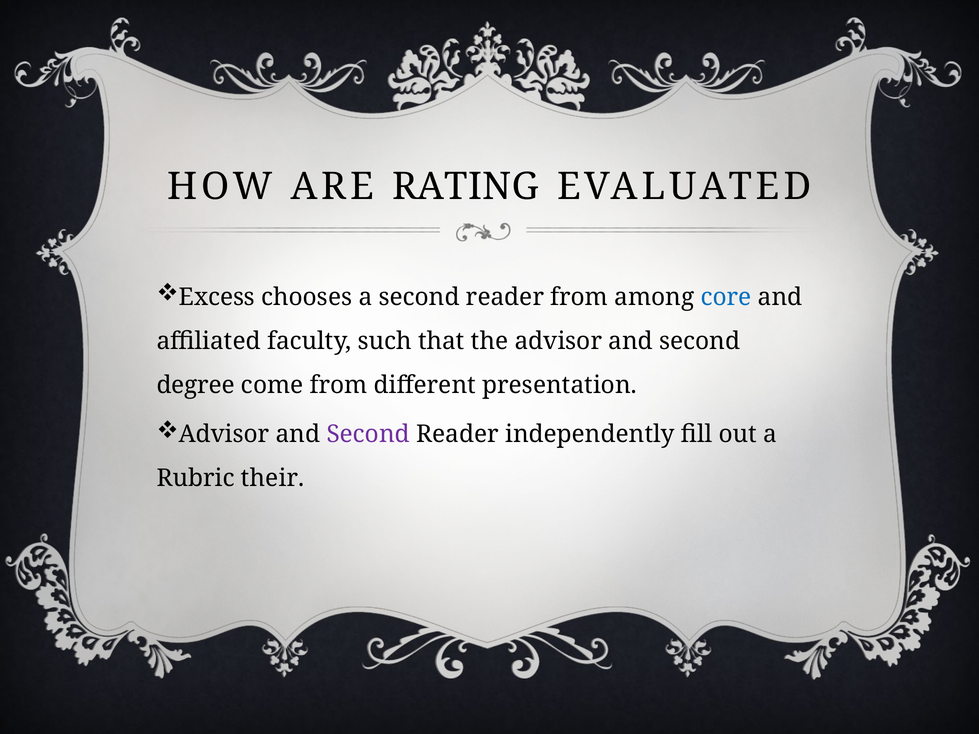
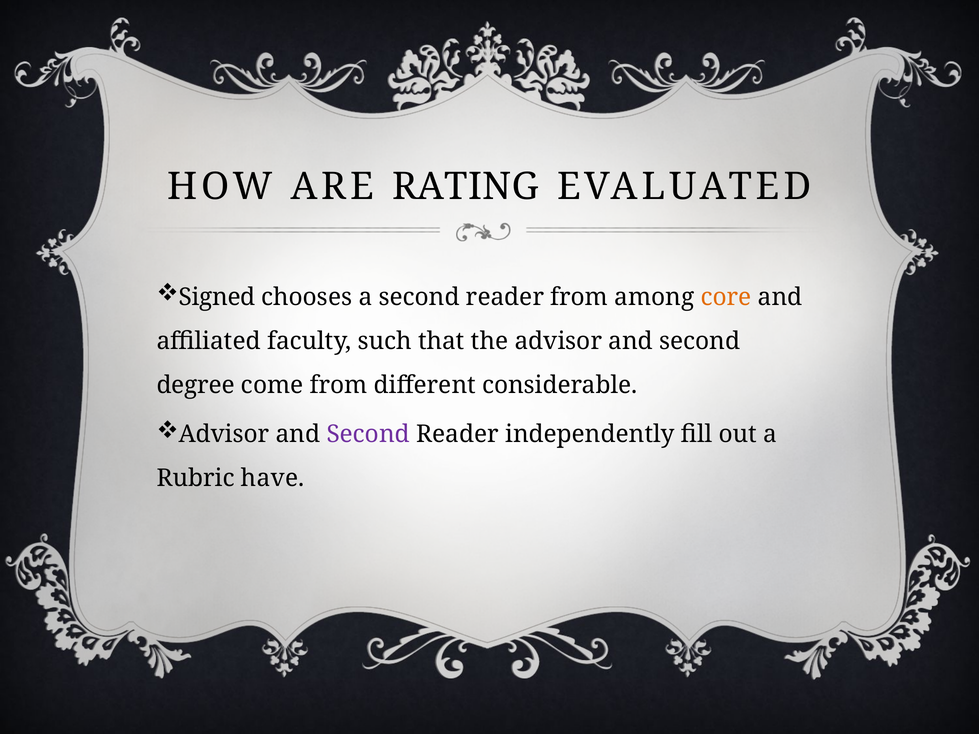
Excess: Excess -> Signed (217, 297)
core colour: blue -> orange (726, 297)
presentation: presentation -> considerable (560, 385)
their: their -> have (273, 478)
